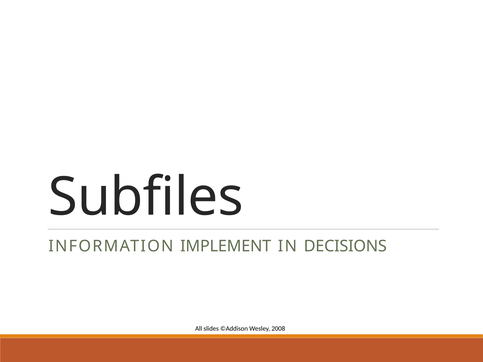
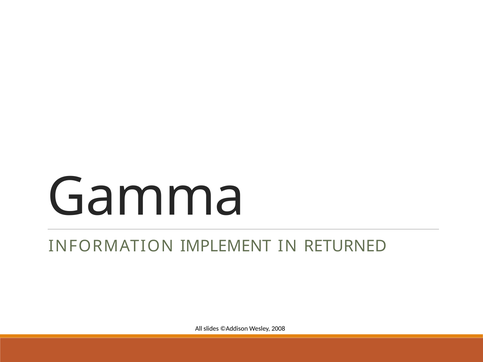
Subfiles: Subfiles -> Gamma (146, 197)
DECISIONS: DECISIONS -> RETURNED (345, 246)
